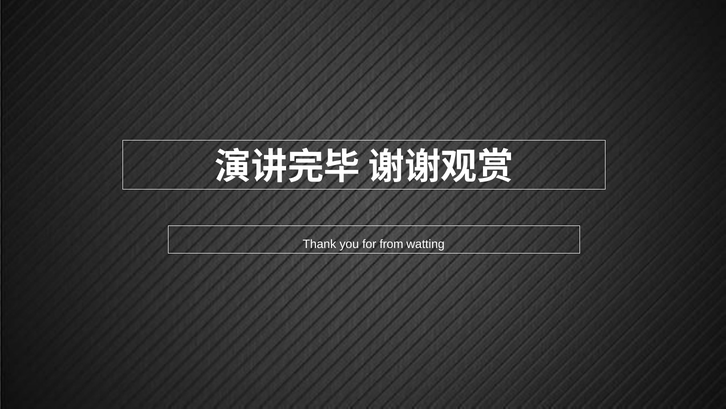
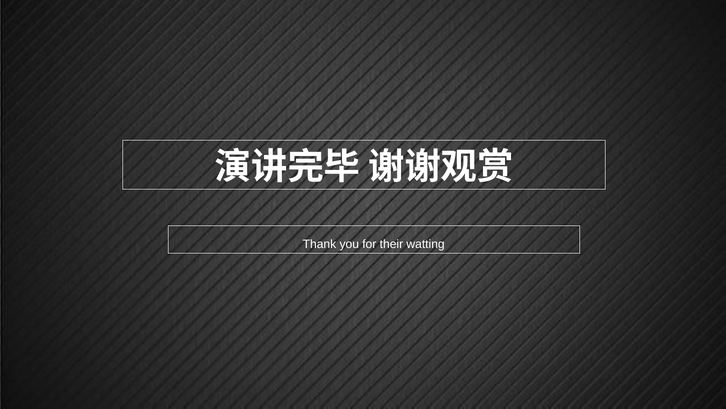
from: from -> their (391, 244)
